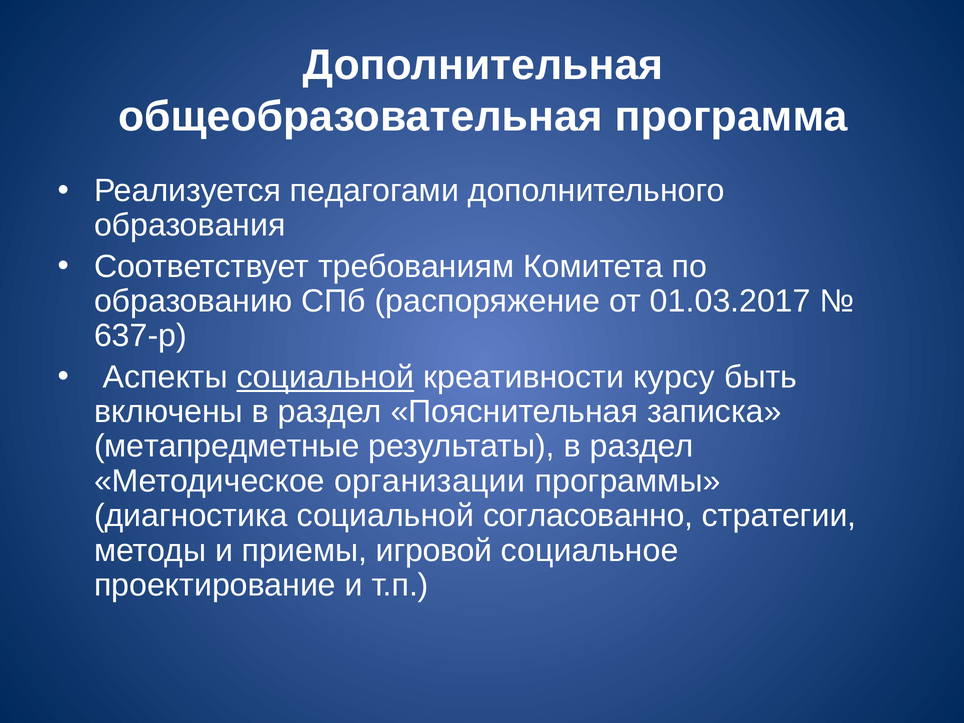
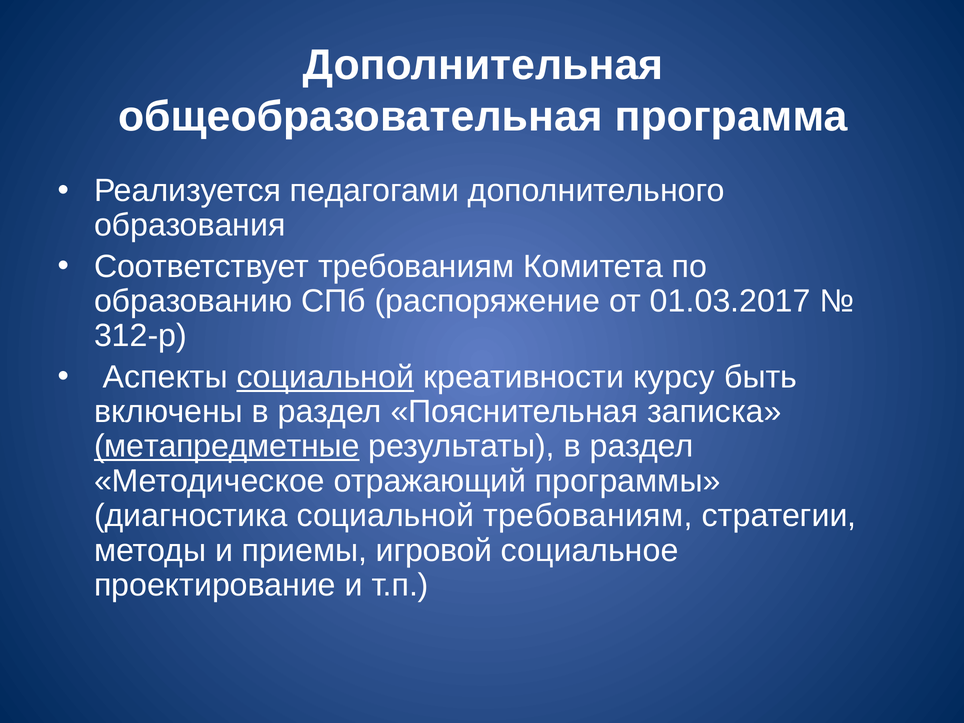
637-р: 637-р -> 312-р (140, 336)
метапредметные underline: none -> present (227, 446)
организации: организации -> отражающий (430, 481)
социальной согласованно: согласованно -> требованиям (588, 516)
